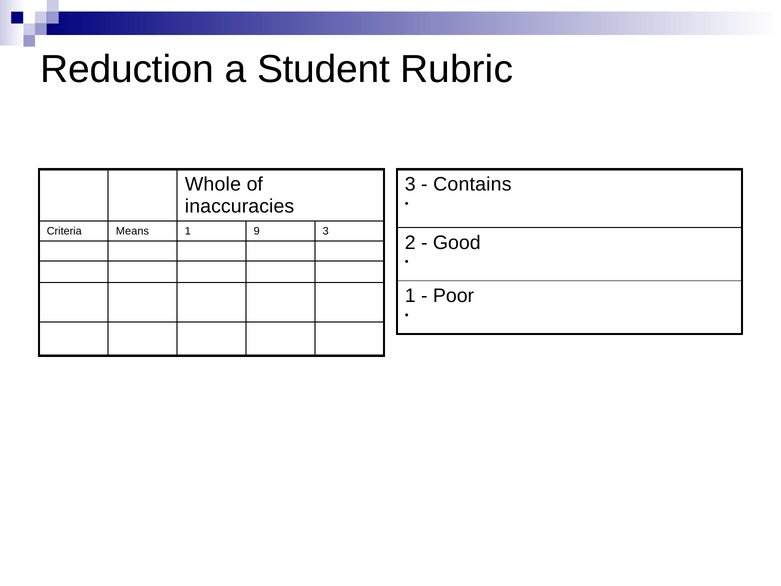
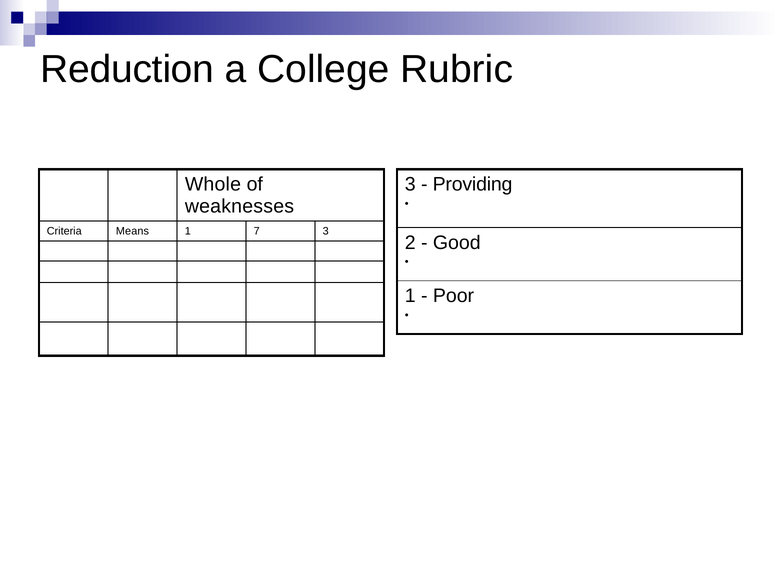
Student: Student -> College (323, 69)
Contains: Contains -> Providing (473, 184)
inaccuracies: inaccuracies -> weaknesses (239, 206)
9: 9 -> 7 (257, 231)
